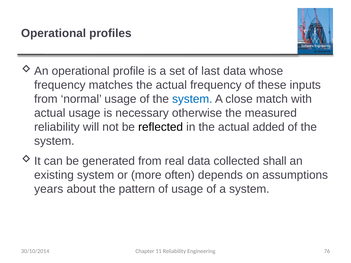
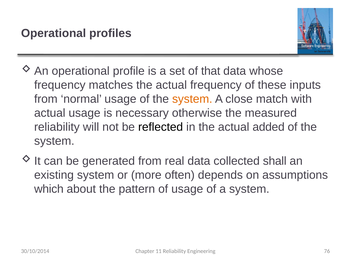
last: last -> that (211, 71)
system colour: blue -> orange (192, 99)
years: years -> which (49, 189)
